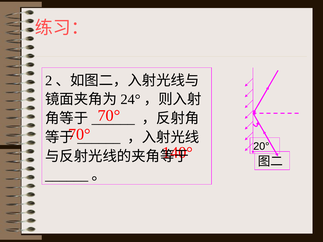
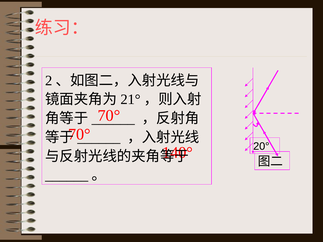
24°: 24° -> 21° (130, 100)
